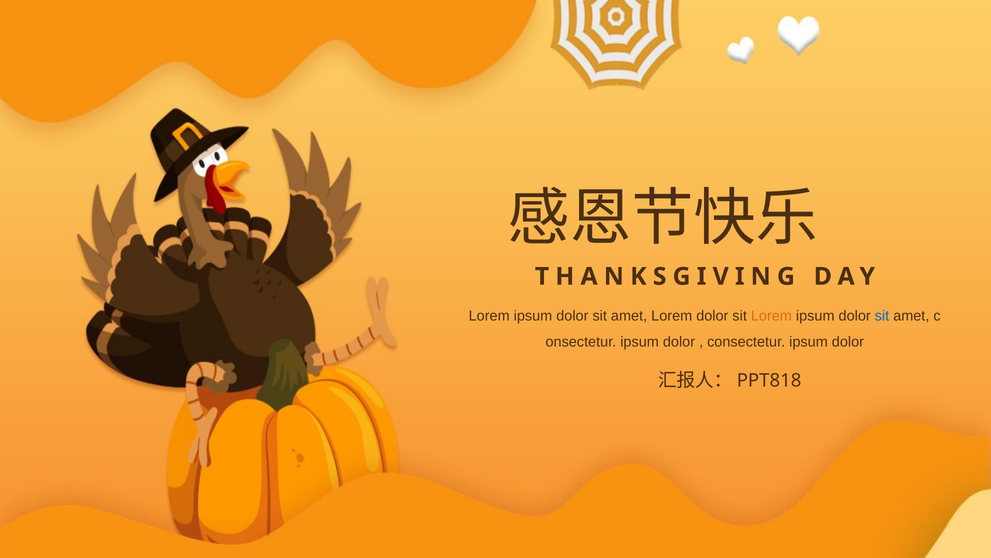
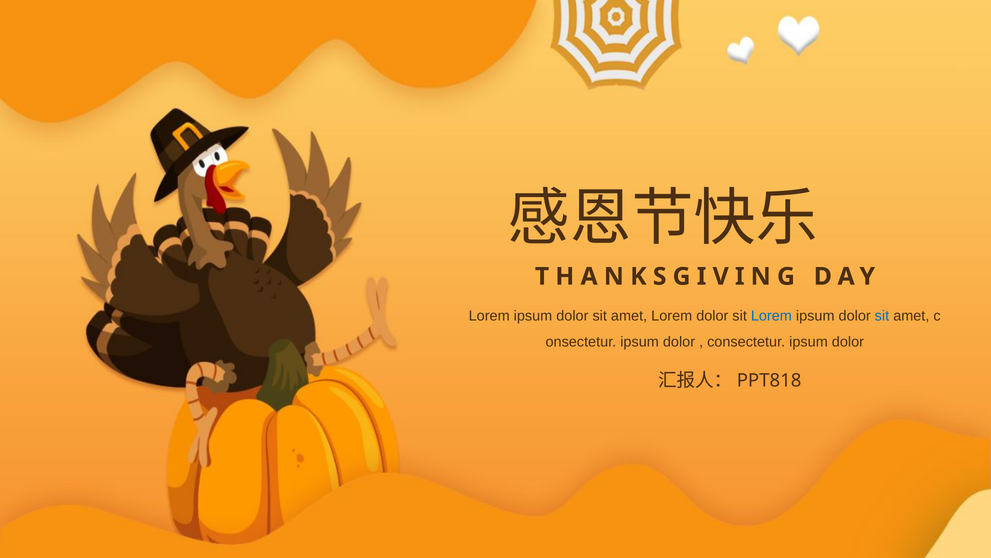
Lorem colour: orange -> blue (771, 316)
